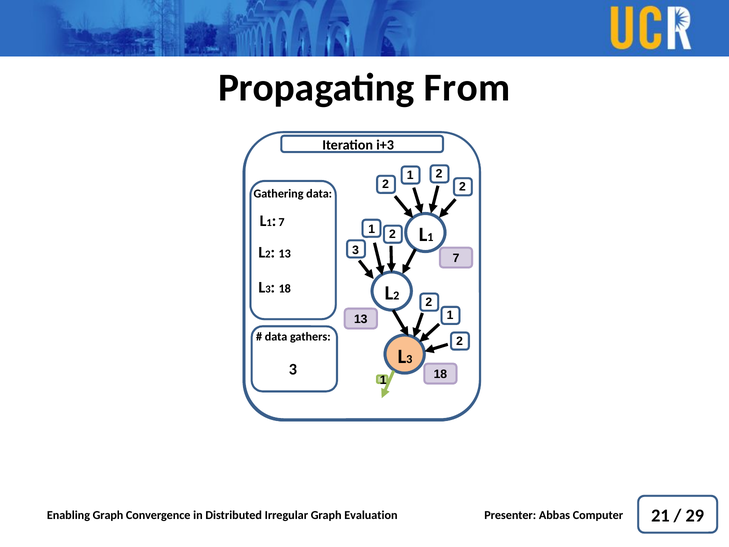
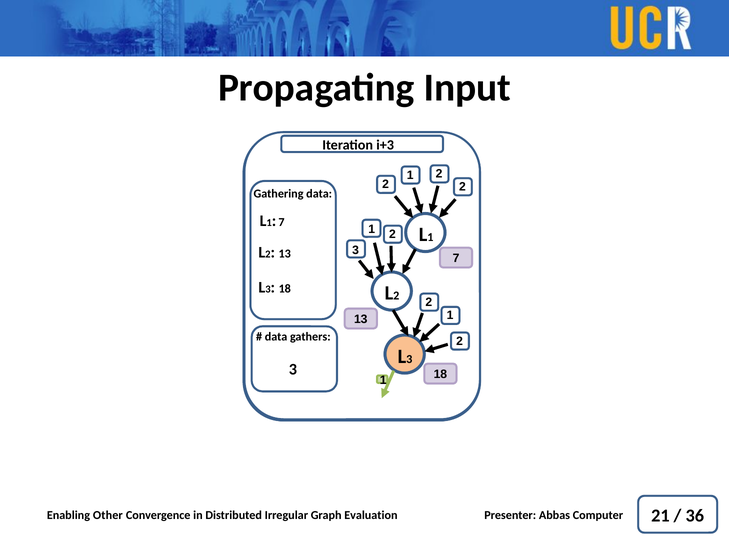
From: From -> Input (467, 88)
29: 29 -> 36 (695, 515)
Enabling Graph: Graph -> Other (108, 515)
